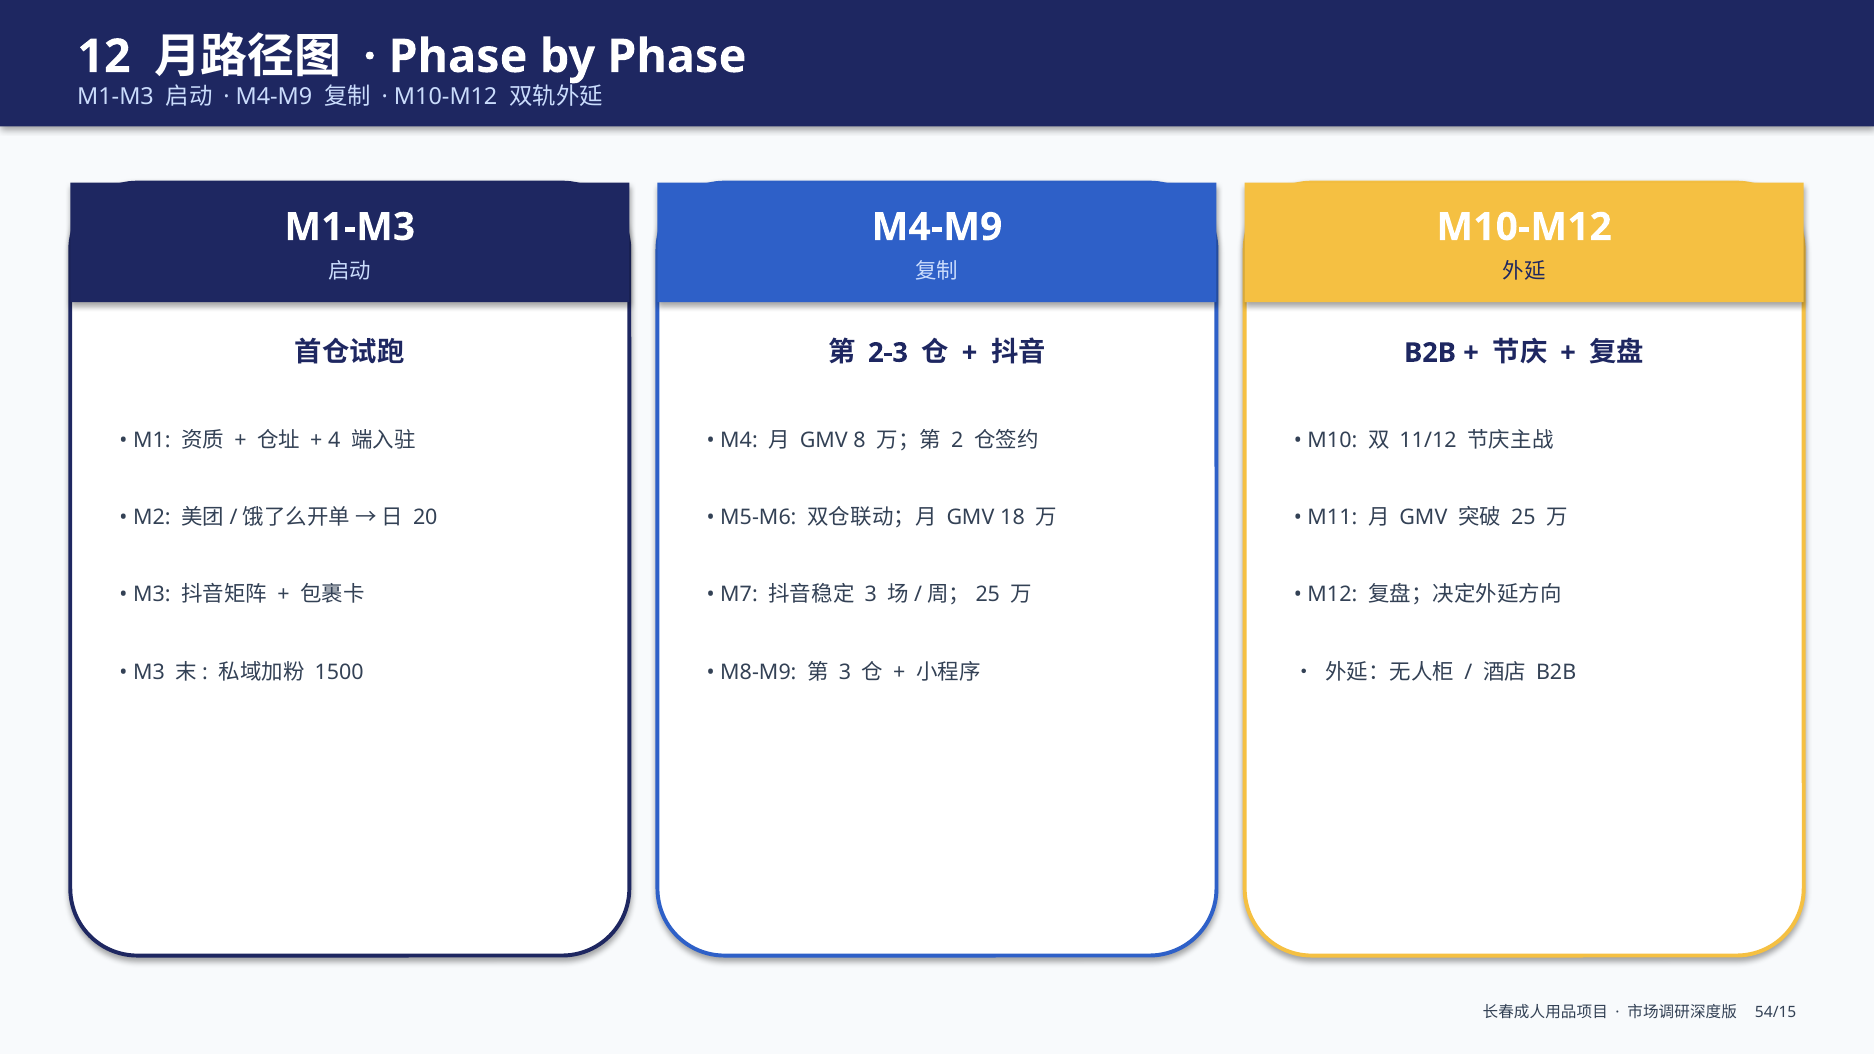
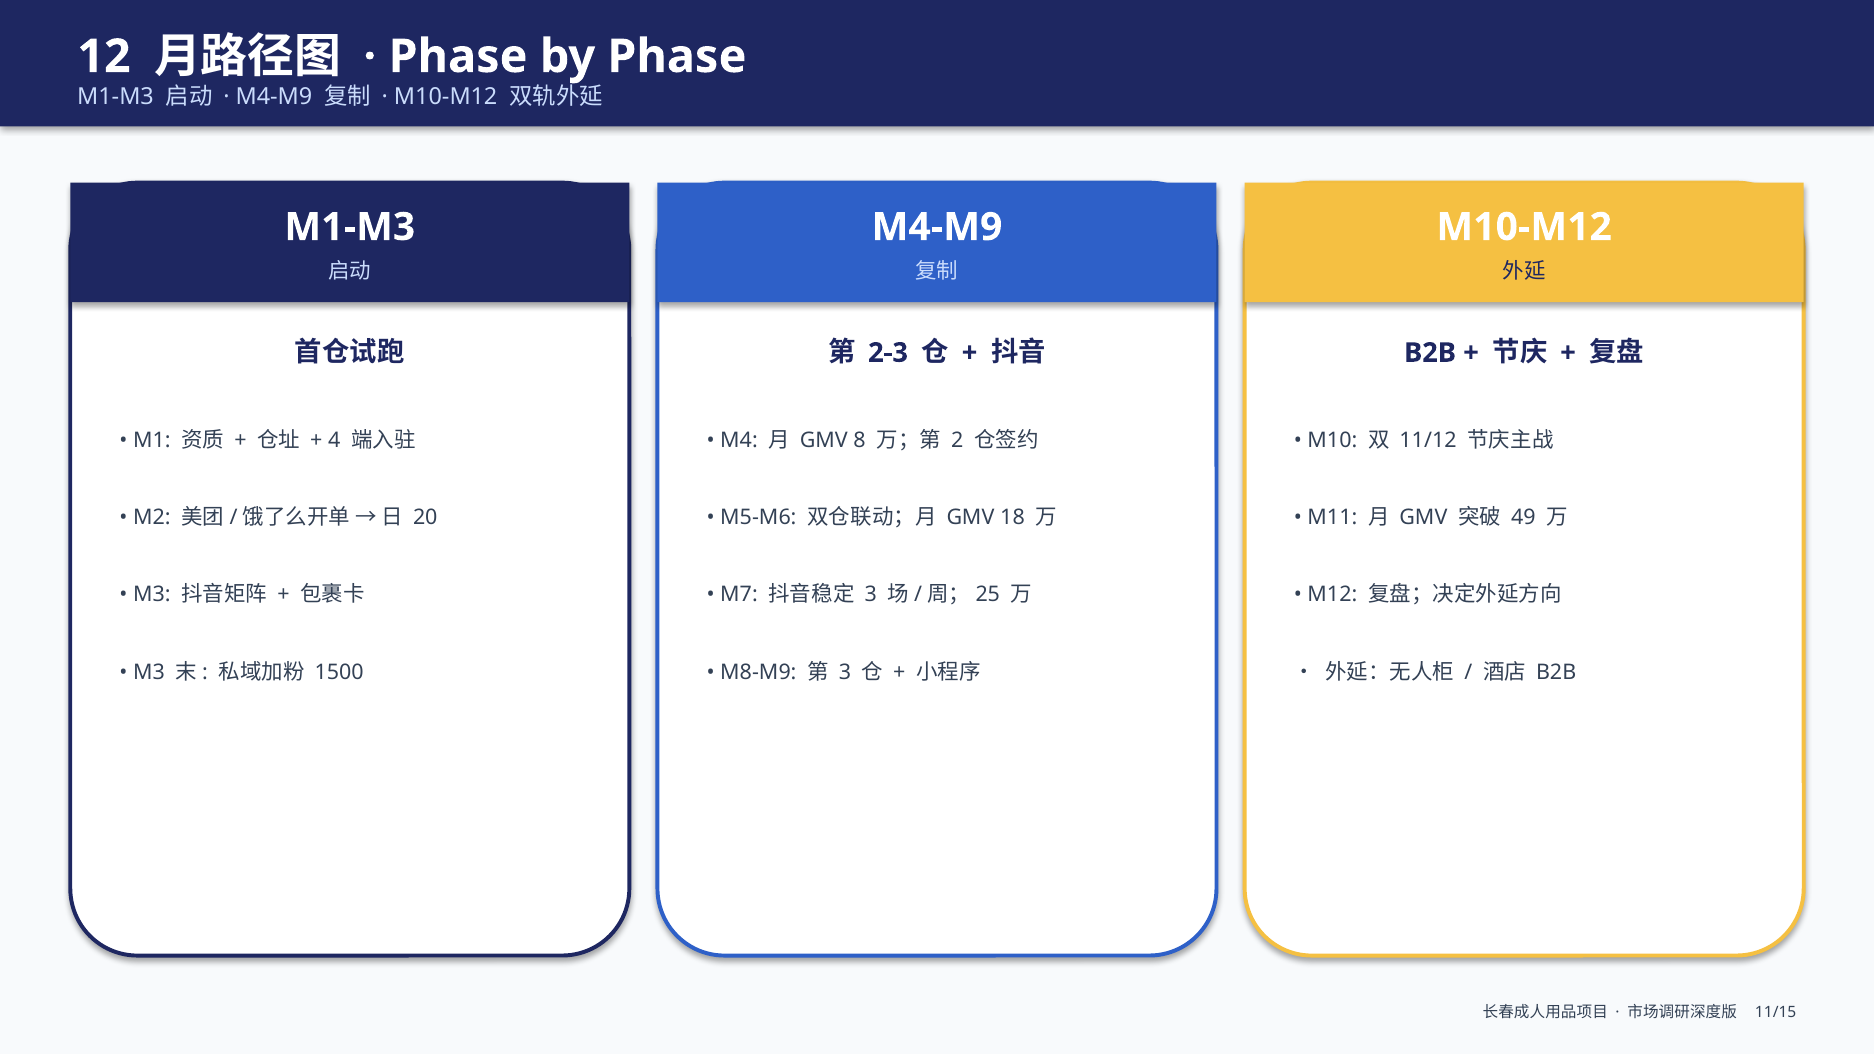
25: 25 -> 49 (1523, 517)
54/15: 54/15 -> 11/15 (1776, 1013)
